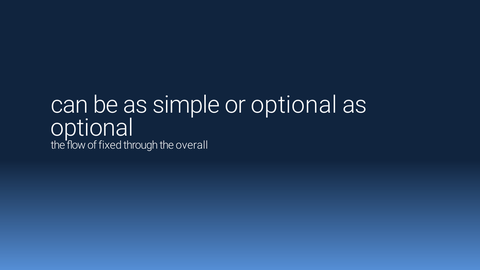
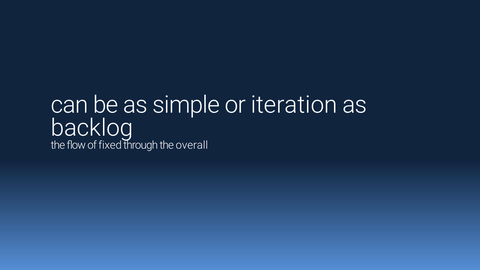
or optional: optional -> iteration (294, 105)
optional: optional -> backlog (92, 128)
